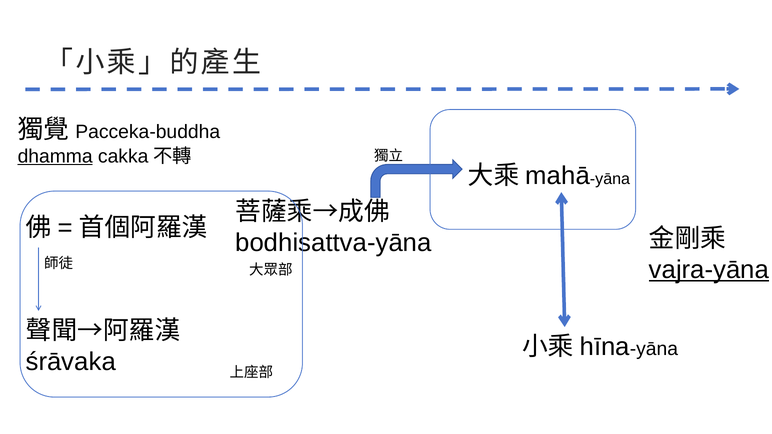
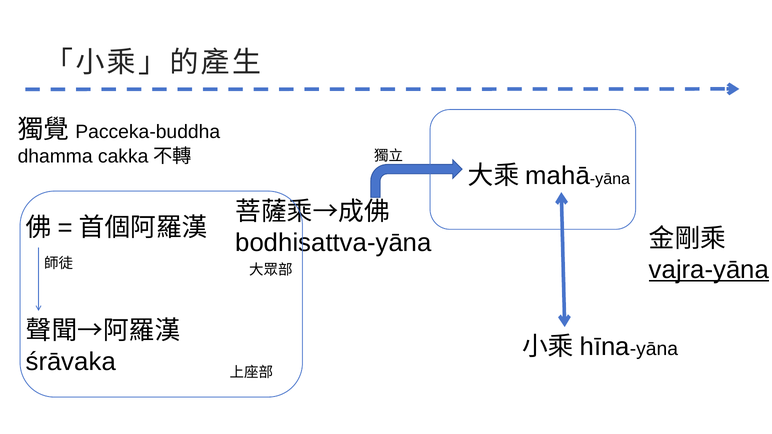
dhamma underline: present -> none (55, 156)
